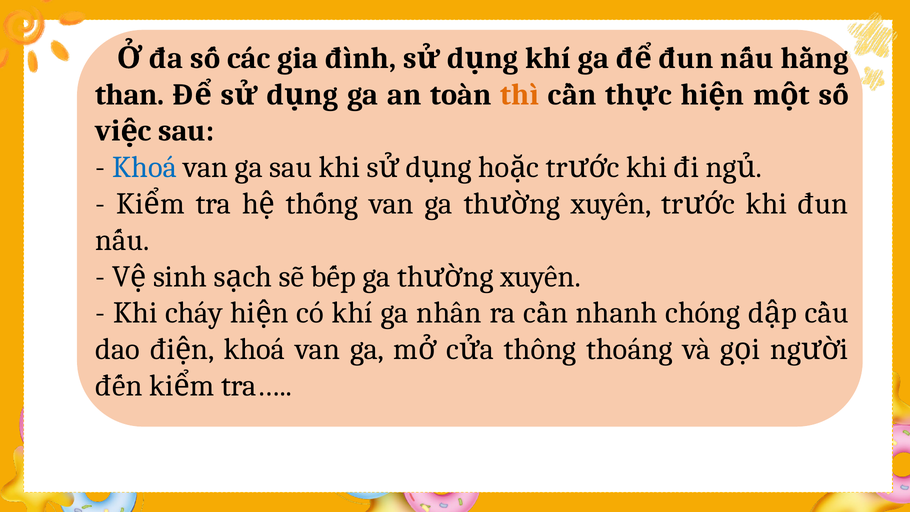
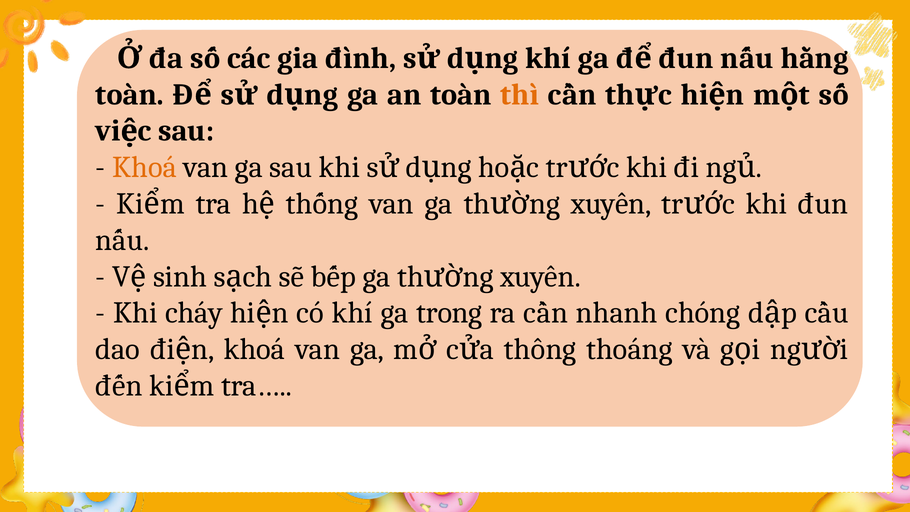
than: than -> toàn (130, 94)
Khoá colour: blue -> orange (144, 167)
nhân: nhân -> trong (449, 313)
